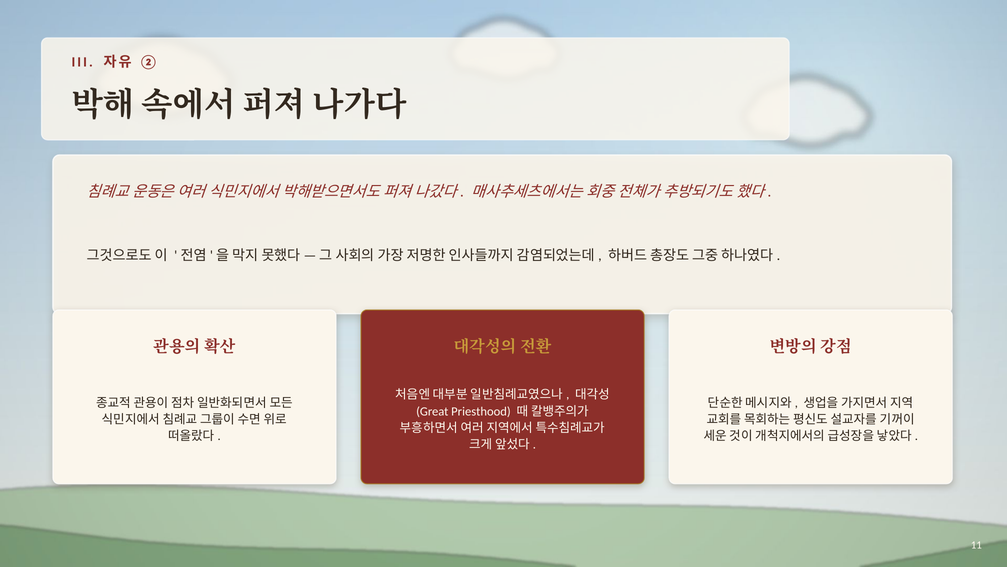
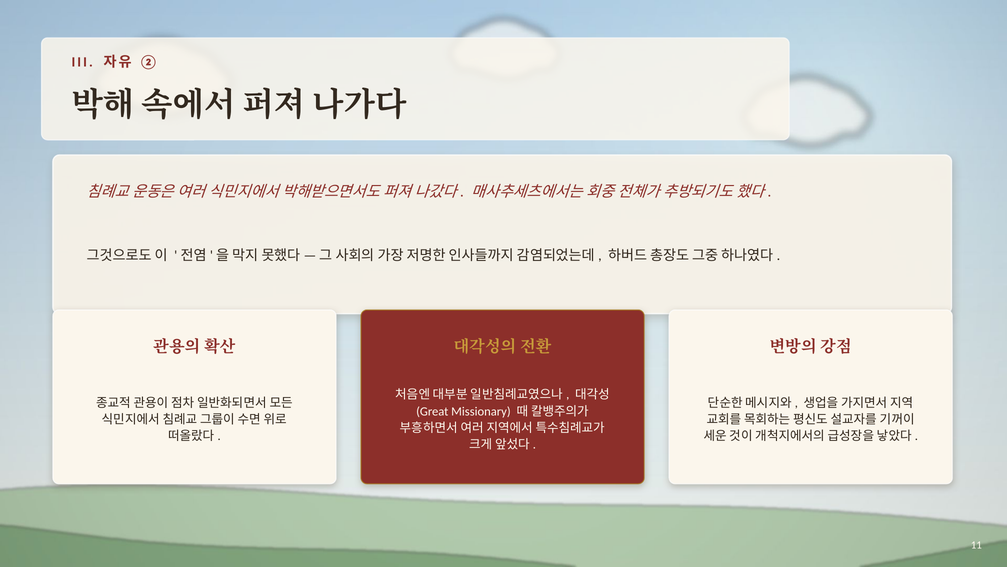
Priesthood: Priesthood -> Missionary (481, 411)
